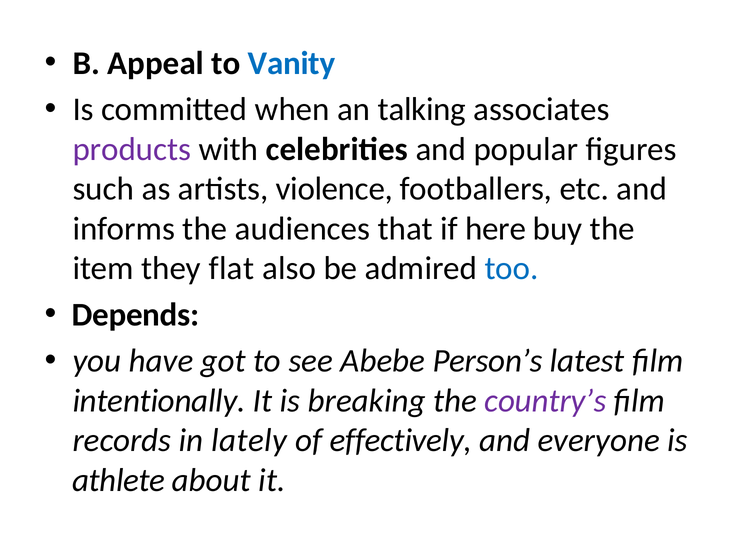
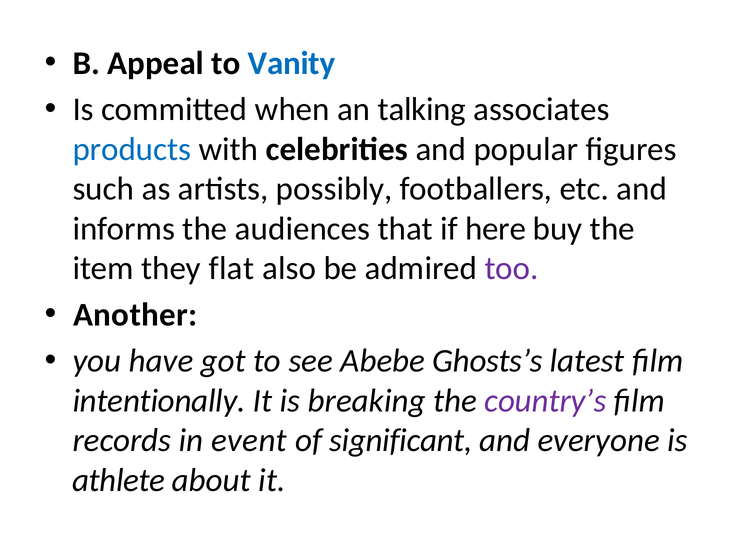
products colour: purple -> blue (132, 149)
violence: violence -> possibly (334, 189)
too colour: blue -> purple (512, 268)
Depends: Depends -> Another (135, 315)
Person’s: Person’s -> Ghosts’s (488, 361)
lately: lately -> event (249, 440)
effectively: effectively -> significant (401, 440)
